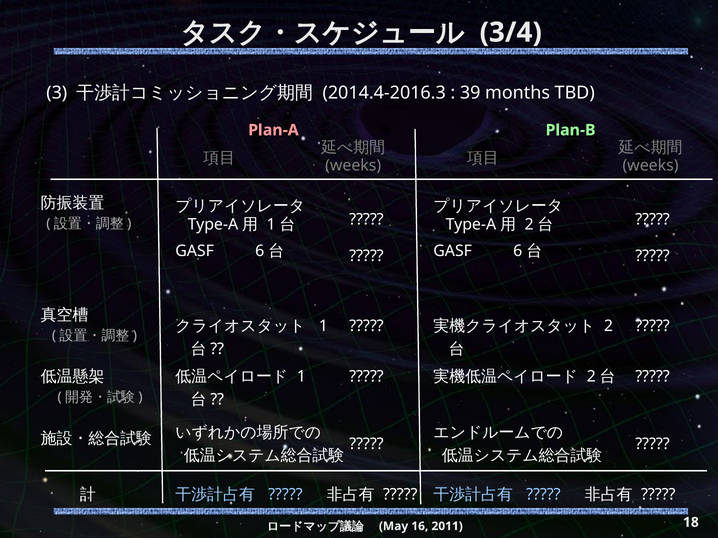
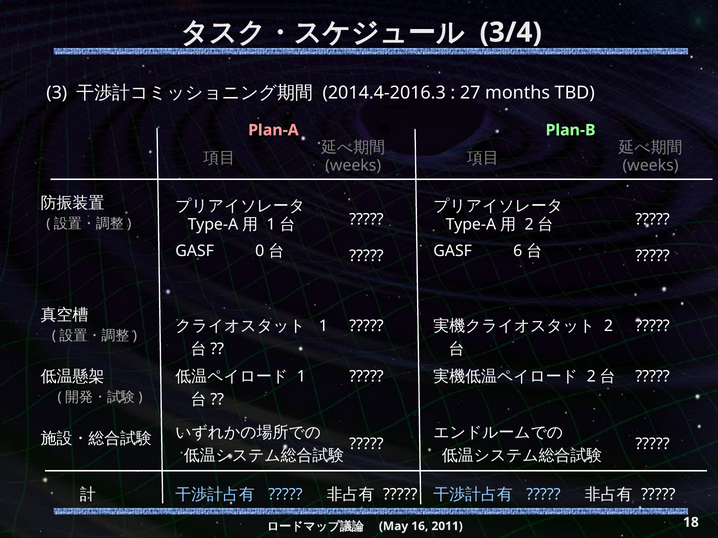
39: 39 -> 27 (470, 93)
6: 6 -> 0 (260, 251)
